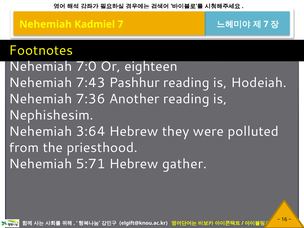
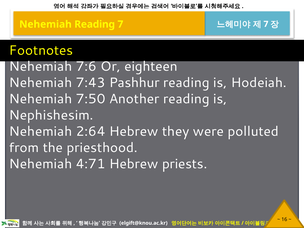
Nehemiah Kadmiel: Kadmiel -> Reading (95, 24)
7:0: 7:0 -> 7:6 (86, 67)
7:36: 7:36 -> 7:50 (91, 99)
3:64: 3:64 -> 2:64 (91, 131)
5:71: 5:71 -> 4:71 (91, 164)
gather: gather -> priests (185, 164)
